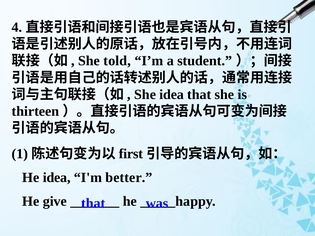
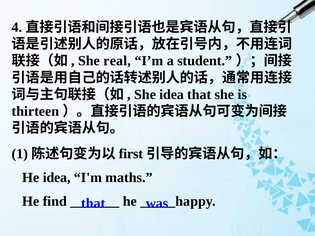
told: told -> real (117, 61)
better: better -> maths (129, 178)
give: give -> find (55, 201)
